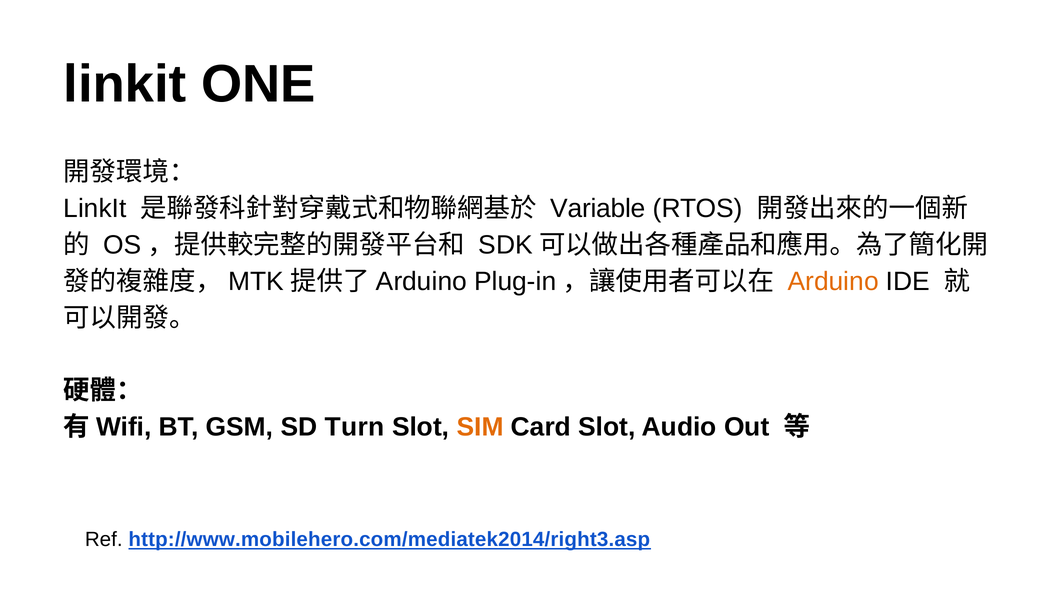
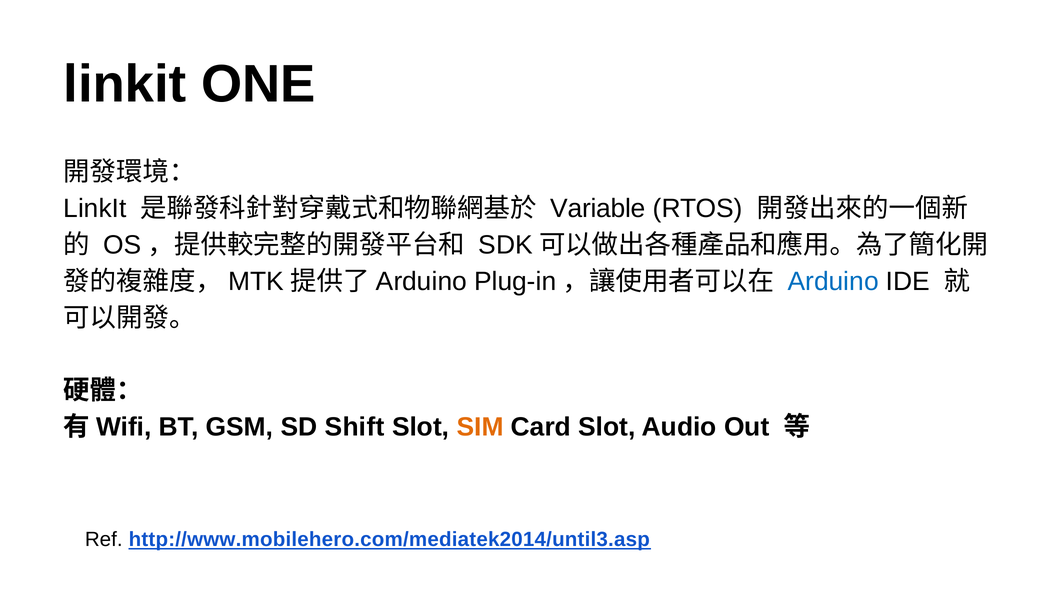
Arduino colour: orange -> blue (833, 281)
Turn: Turn -> Shift (355, 427)
http://www.mobilehero.com/mediatek2014/right3.asp: http://www.mobilehero.com/mediatek2014/right3.asp -> http://www.mobilehero.com/mediatek2014/until3.asp (389, 539)
